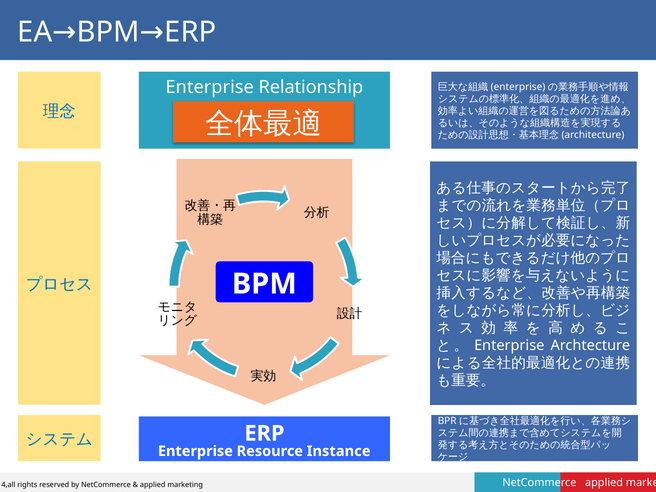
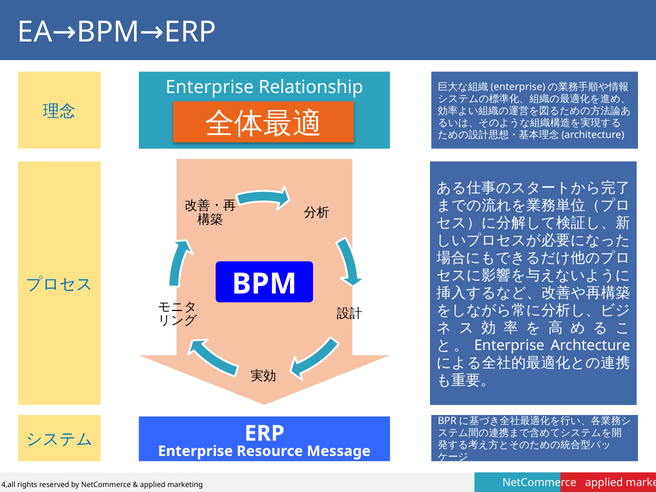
Instance: Instance -> Message (339, 451)
